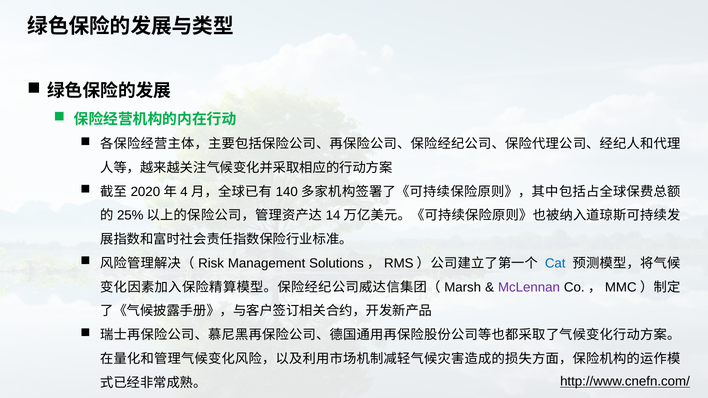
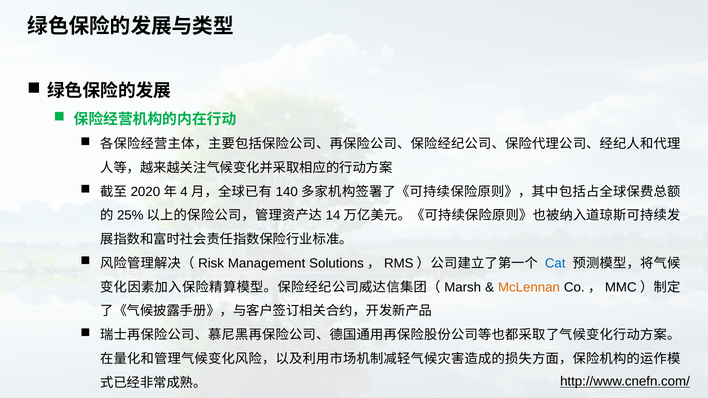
McLennan colour: purple -> orange (529, 287)
